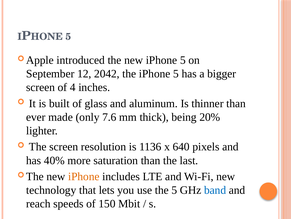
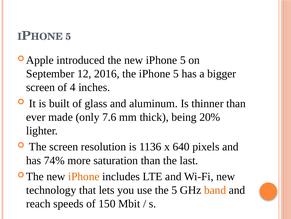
2042: 2042 -> 2016 (107, 74)
40%: 40% -> 74% (54, 160)
band colour: blue -> orange (215, 190)
